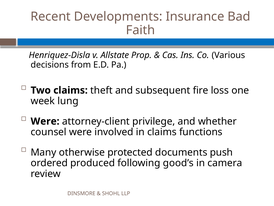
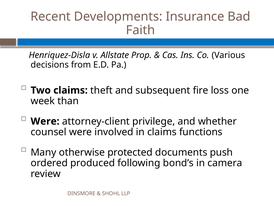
lung: lung -> than (68, 101)
good’s: good’s -> bond’s (178, 163)
